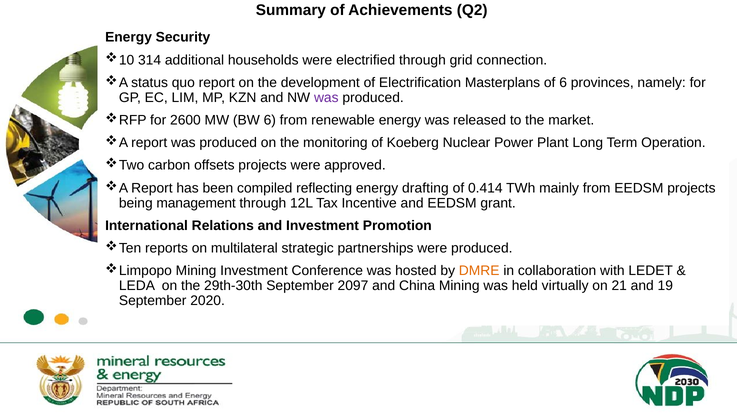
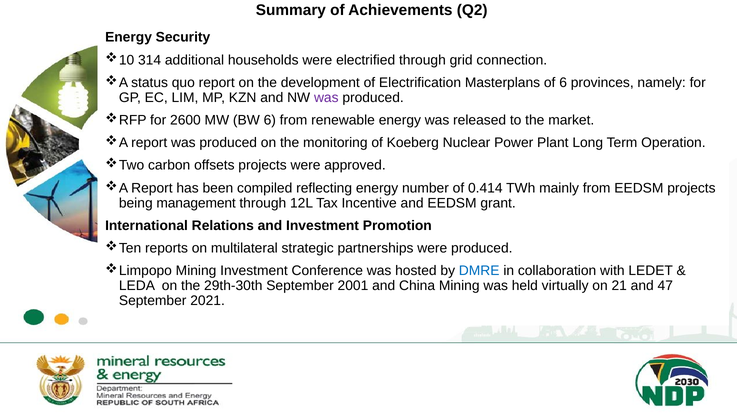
drafting: drafting -> number (425, 188)
DMRE colour: orange -> blue (479, 271)
2097: 2097 -> 2001 (353, 286)
19: 19 -> 47 (665, 286)
2020: 2020 -> 2021 (208, 300)
